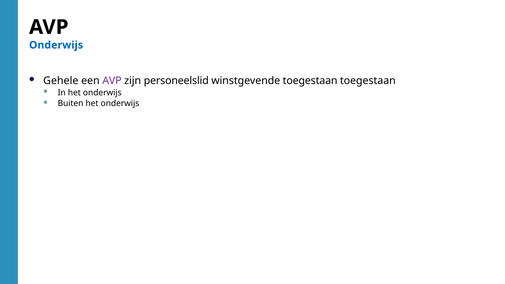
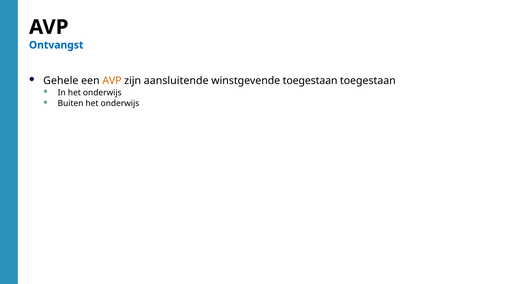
Onderwijs: Onderwijs -> Ontvangst (56, 45)
AVP colour: purple -> orange (112, 81)
personeelslid: personeelslid -> aansluitende (176, 81)
